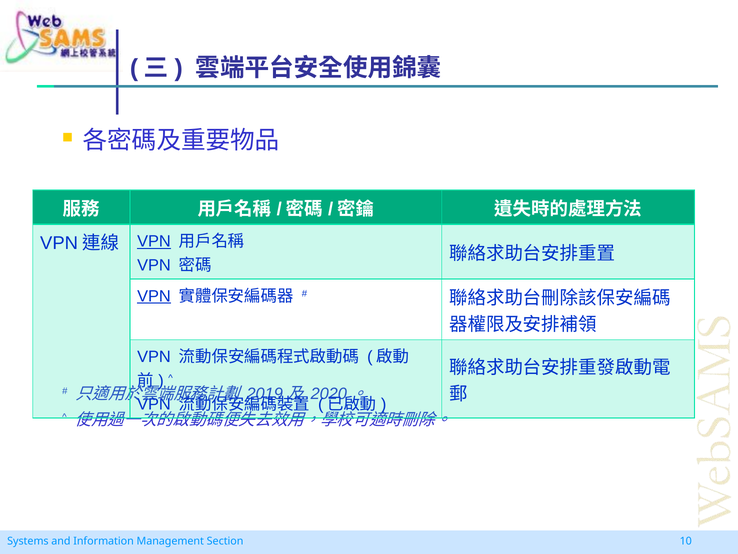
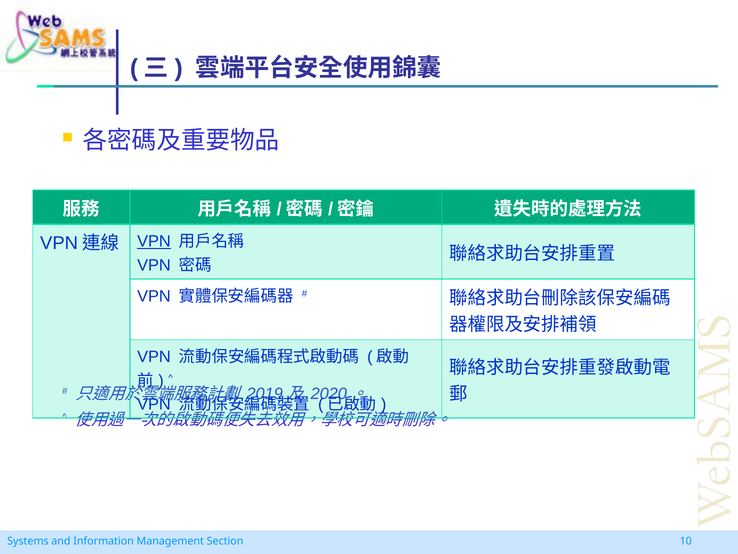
VPN underline: present -> none (154, 296)
